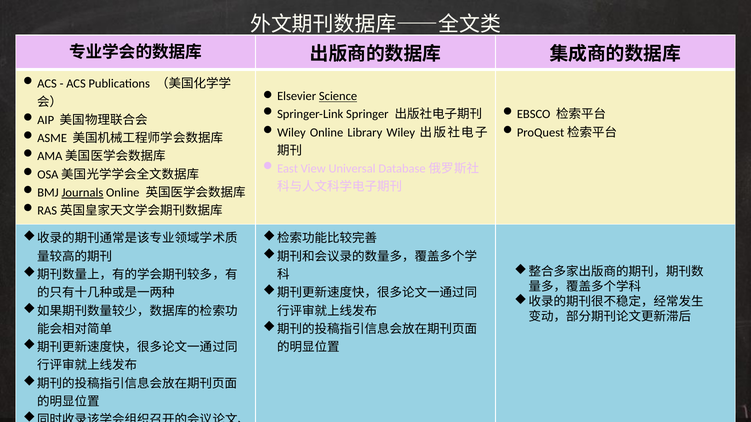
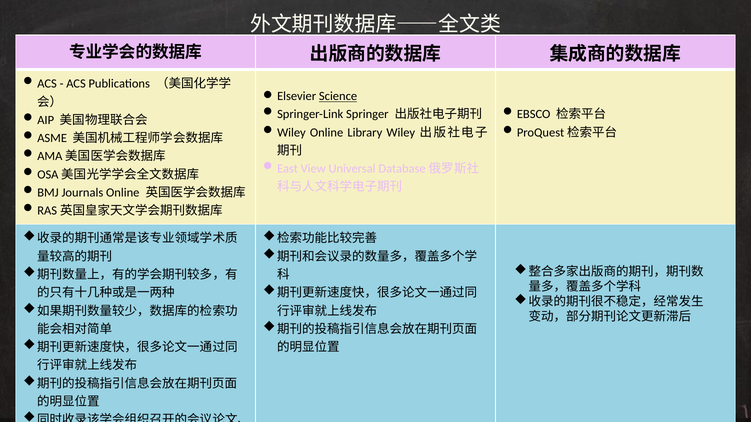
Journals underline: present -> none (82, 193)
